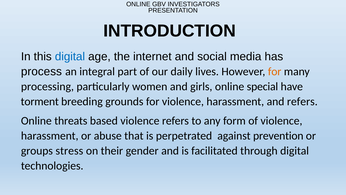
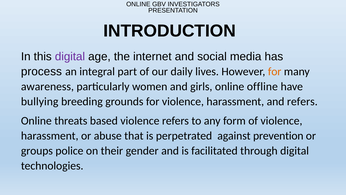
digital colour: blue -> purple (70, 56)
processing: processing -> awareness (47, 86)
special: special -> offline (262, 86)
torment: torment -> bullying (40, 101)
stress: stress -> police (69, 150)
